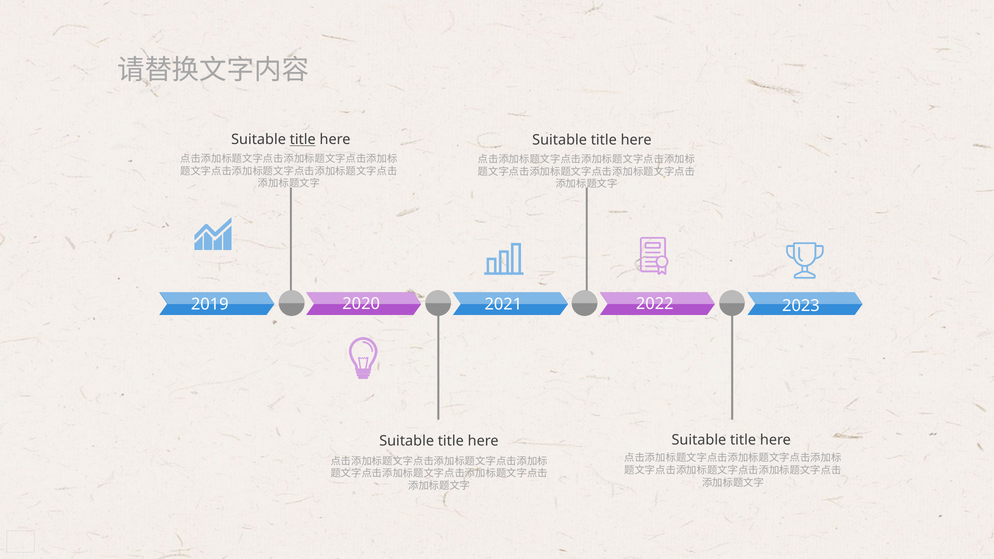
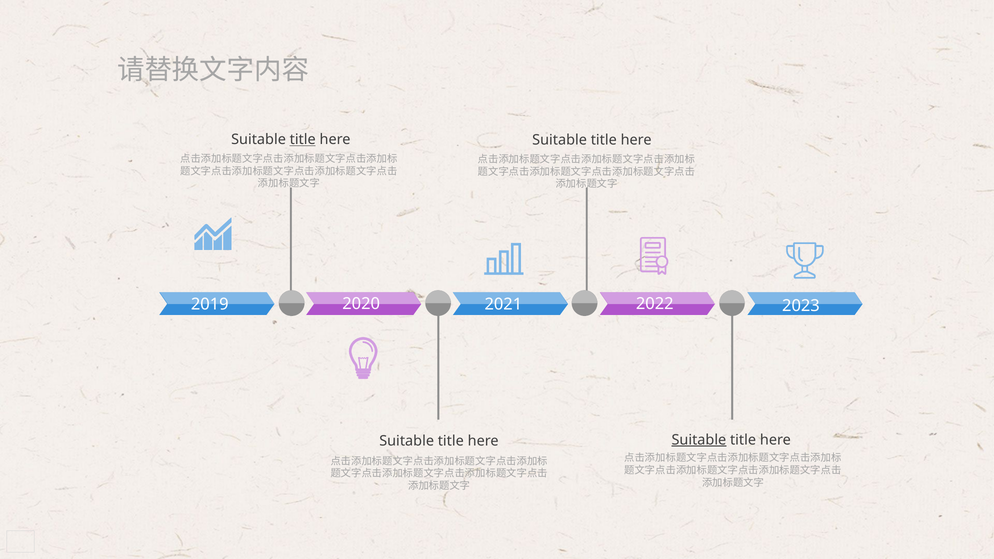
Suitable underline: none -> present (699, 440)
